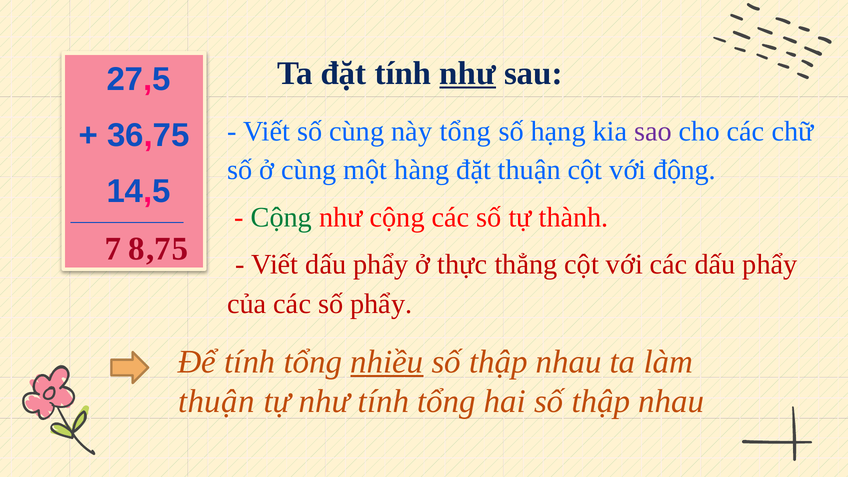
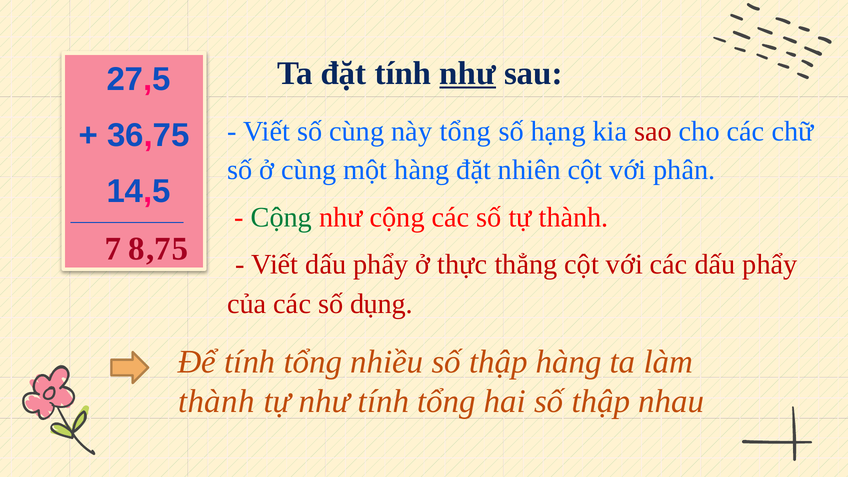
sao colour: purple -> red (653, 131)
đặt thuận: thuận -> nhiên (529, 170)
động: động -> phân (684, 170)
số phẩy: phẩy -> dụng (381, 304)
nhiều underline: present -> none (387, 362)
nhau: nhau -> hàng (569, 362)
thuận: thuận -> thành (216, 401)
